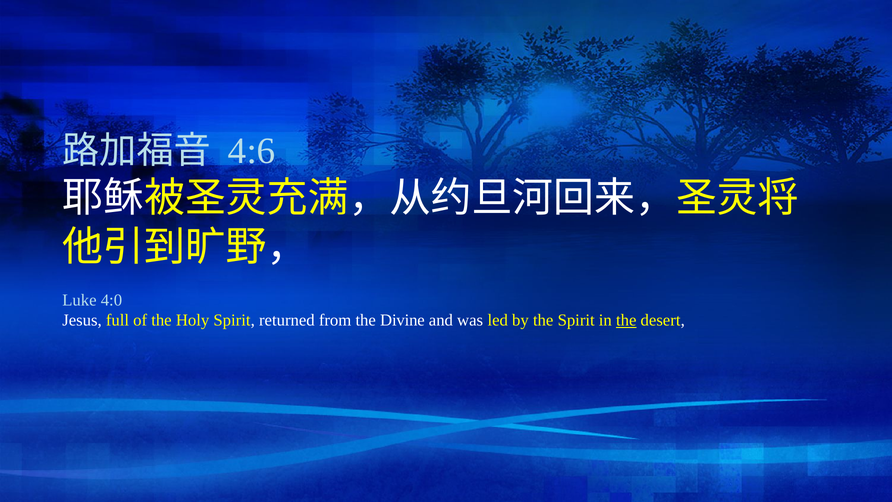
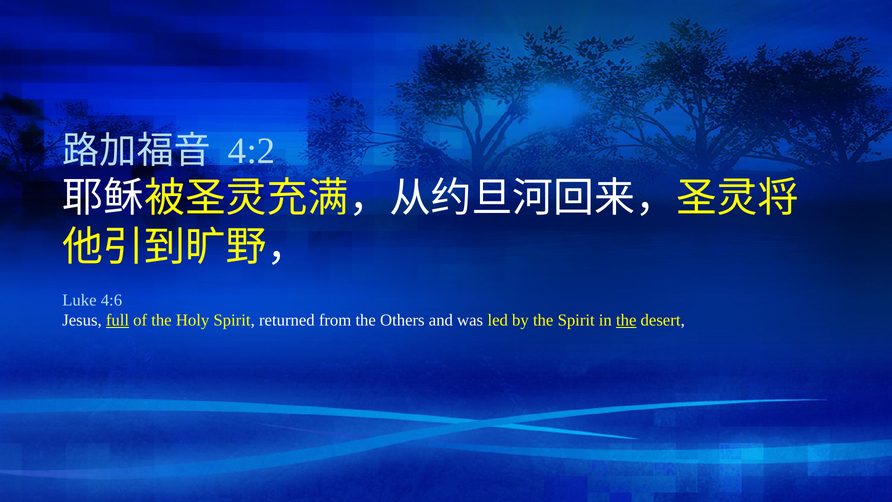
4:6: 4:6 -> 4:2 (252, 151)
4:0: 4:0 -> 4:6 (111, 300)
full underline: none -> present (117, 320)
Divine: Divine -> Others (402, 320)
